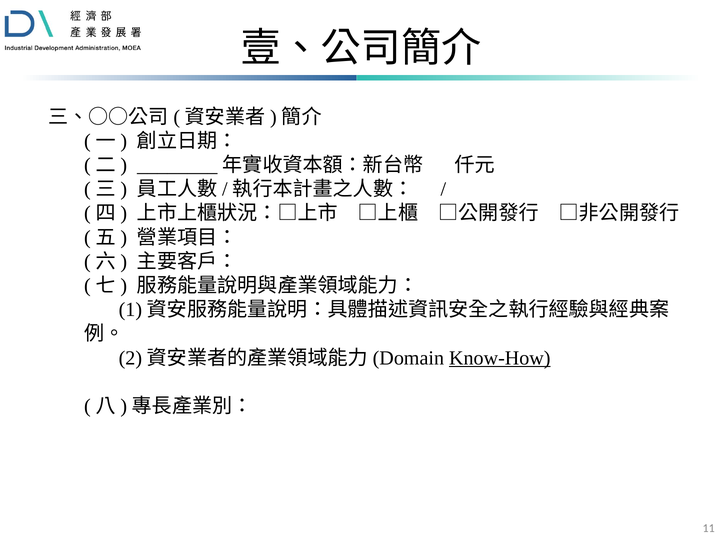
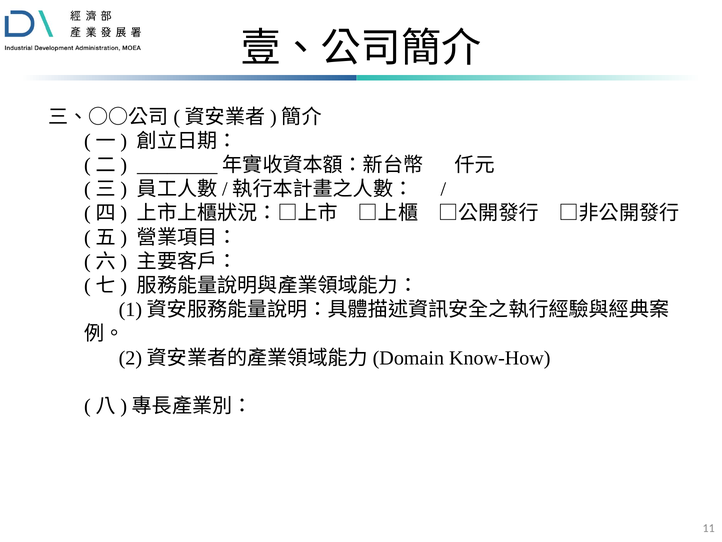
Know-How underline: present -> none (500, 358)
